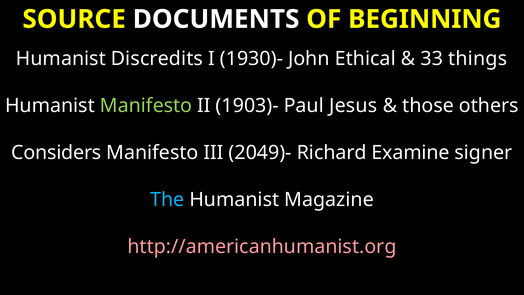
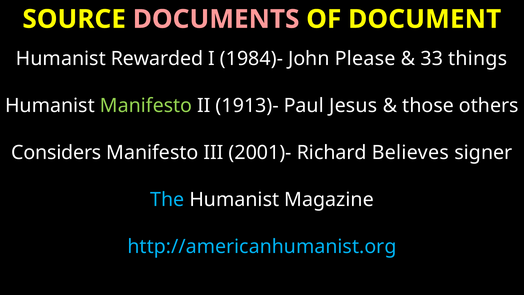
DOCUMENTS colour: white -> pink (216, 19)
BEGINNING: BEGINNING -> DOCUMENT (425, 19)
Discredits: Discredits -> Rewarded (157, 59)
1930)-: 1930)- -> 1984)- (251, 59)
Ethical: Ethical -> Please (365, 59)
1903)-: 1903)- -> 1913)- (247, 106)
2049)-: 2049)- -> 2001)- (260, 153)
Examine: Examine -> Believes (410, 153)
http://americanhumanist.org colour: pink -> light blue (262, 247)
